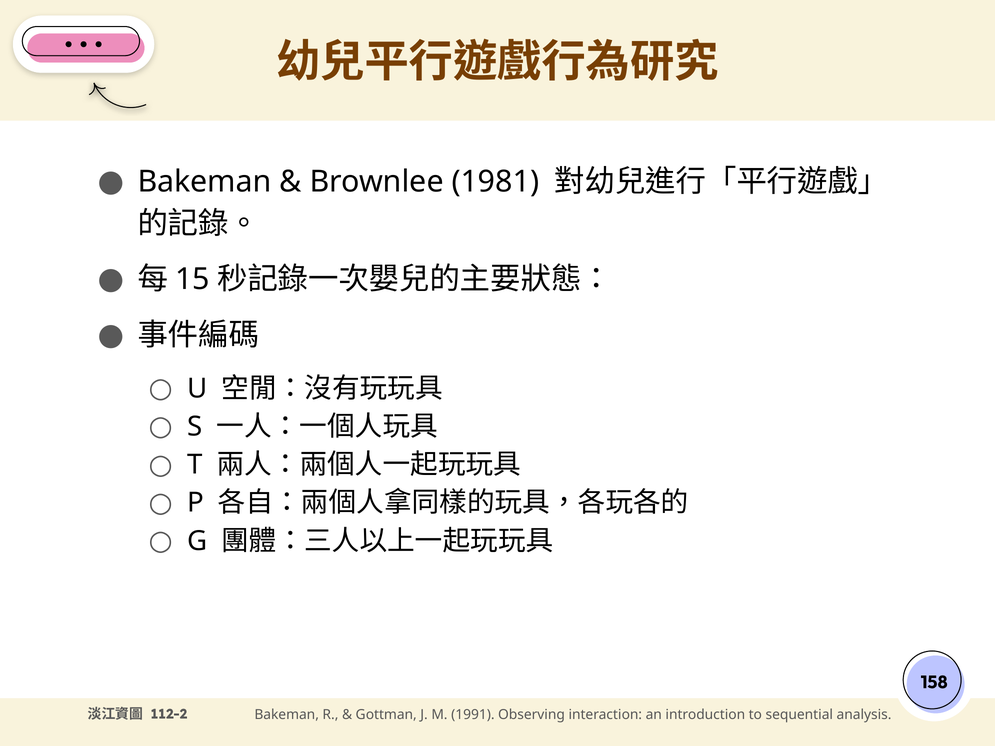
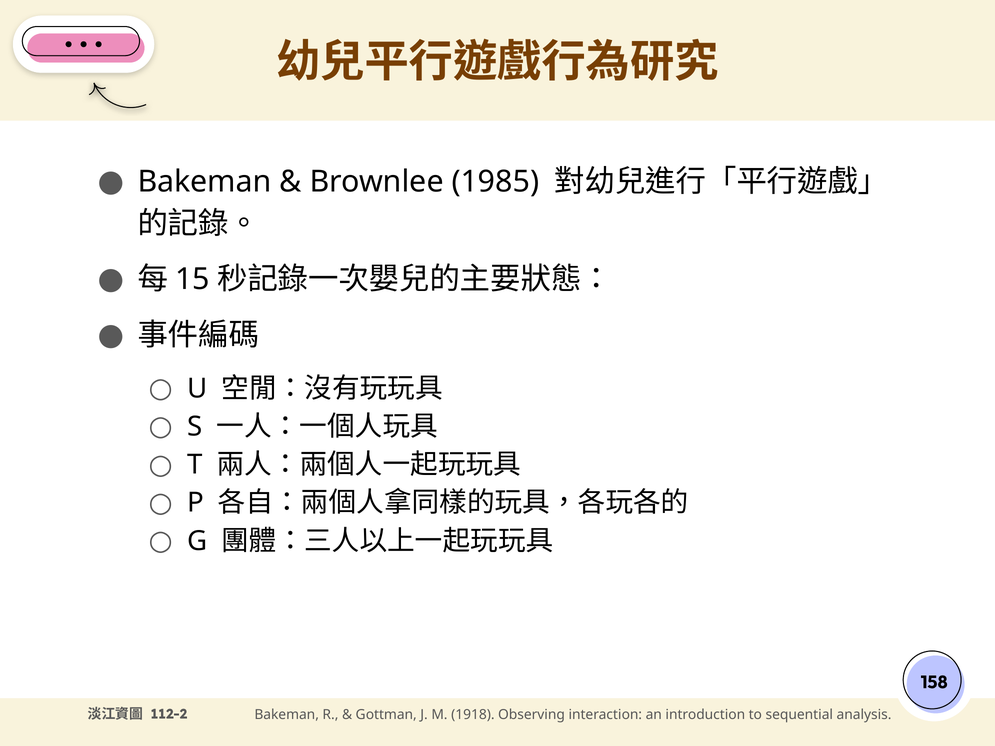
1981: 1981 -> 1985 (495, 182)
1991: 1991 -> 1918 (473, 715)
